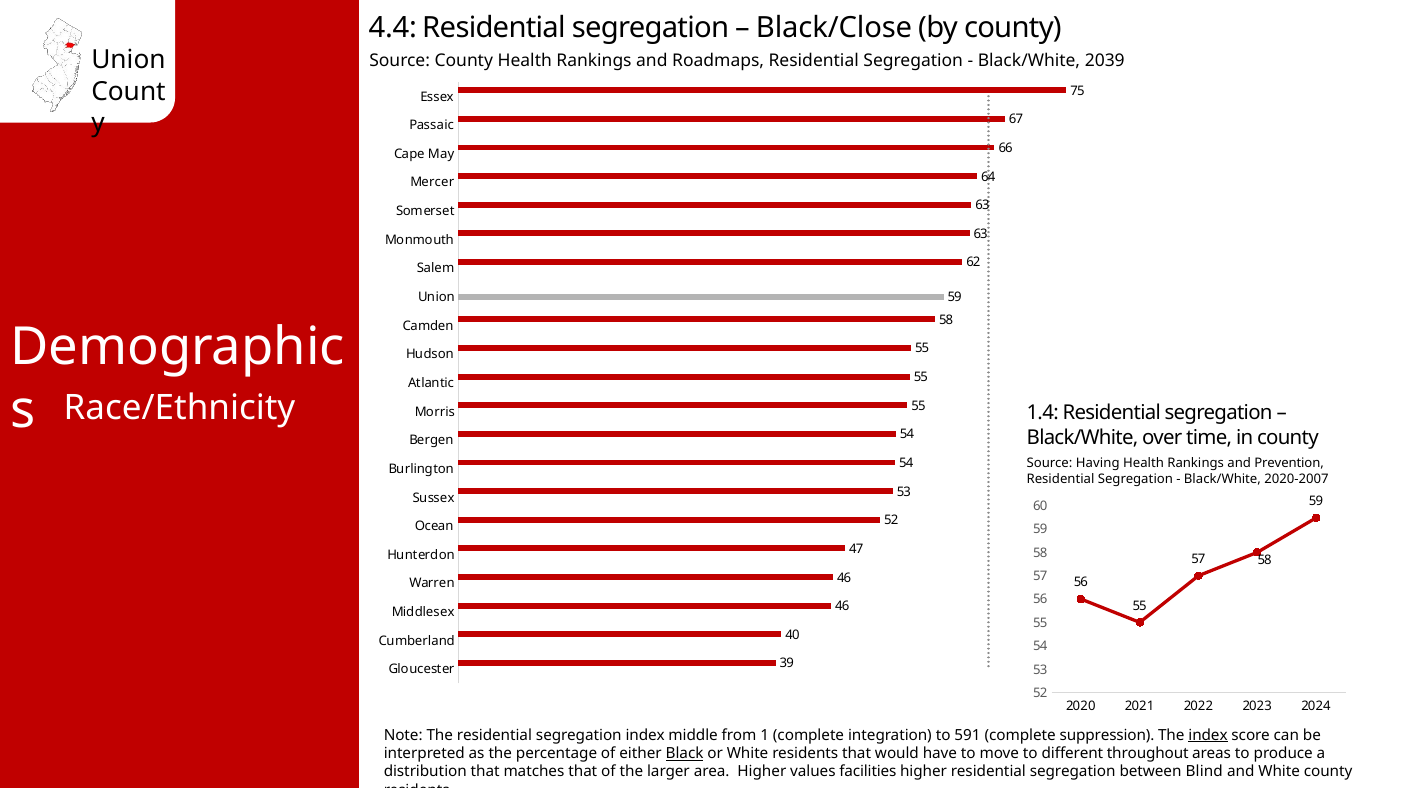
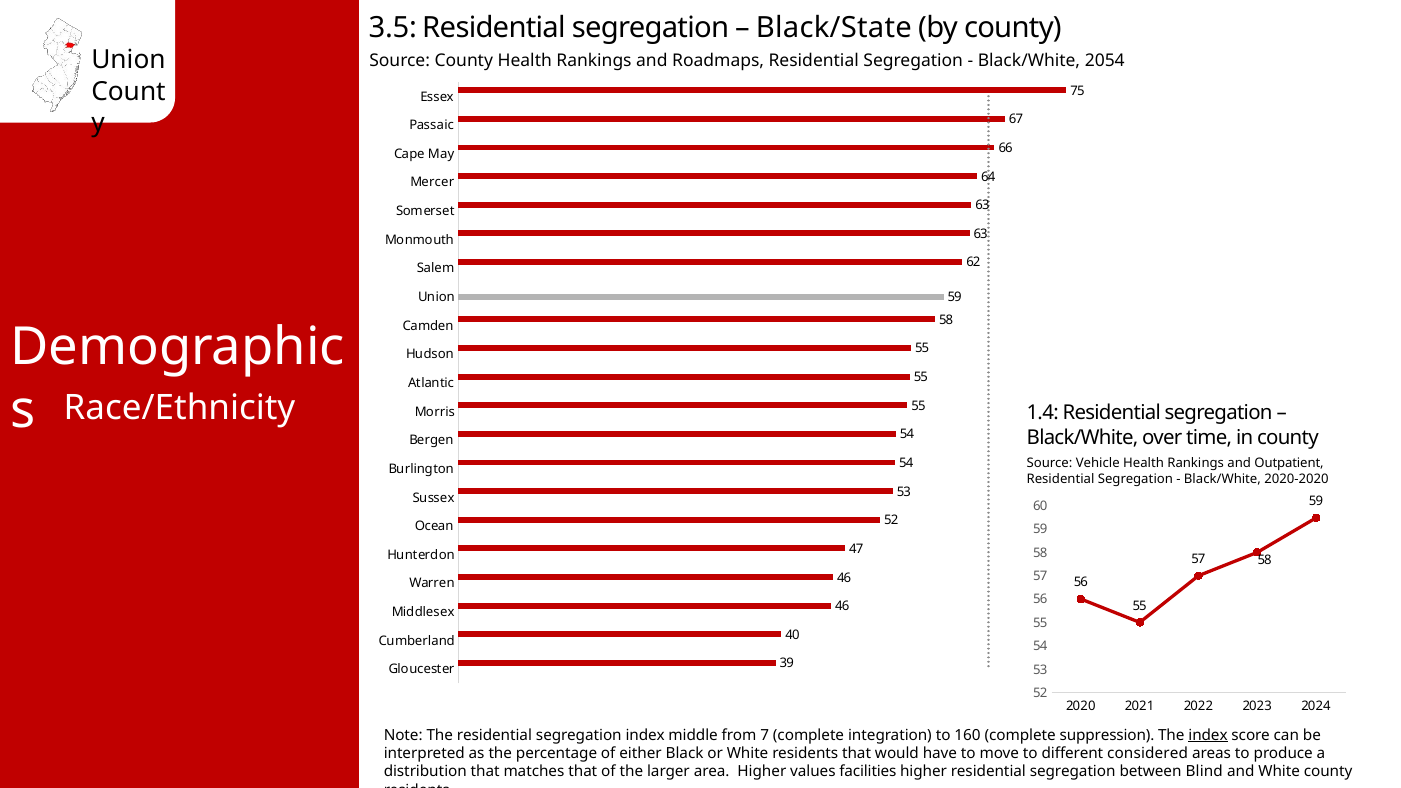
4.4: 4.4 -> 3.5 (393, 27)
Black/Close: Black/Close -> Black/State (834, 27)
2039: 2039 -> 2054 (1105, 60)
Having: Having -> Vehicle (1098, 463)
Prevention: Prevention -> Outpatient (1289, 463)
2020-2007: 2020-2007 -> 2020-2020 (1297, 479)
1: 1 -> 7 (765, 735)
591: 591 -> 160 (968, 735)
Black underline: present -> none (685, 754)
throughout: throughout -> considered (1148, 754)
